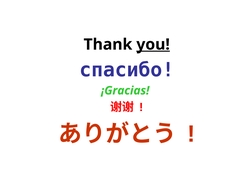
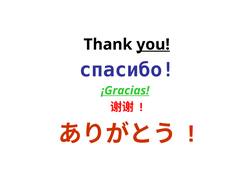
¡Gracias underline: none -> present (125, 91)
